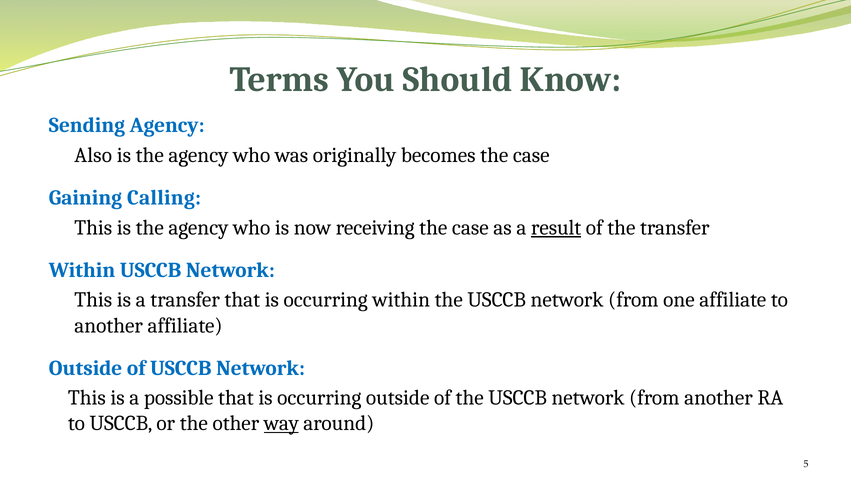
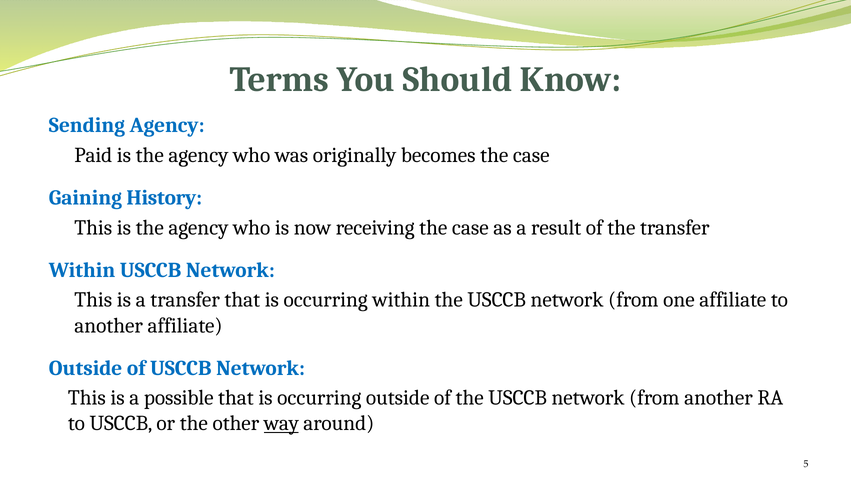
Also: Also -> Paid (93, 155)
Calling: Calling -> History (164, 198)
result underline: present -> none (556, 227)
